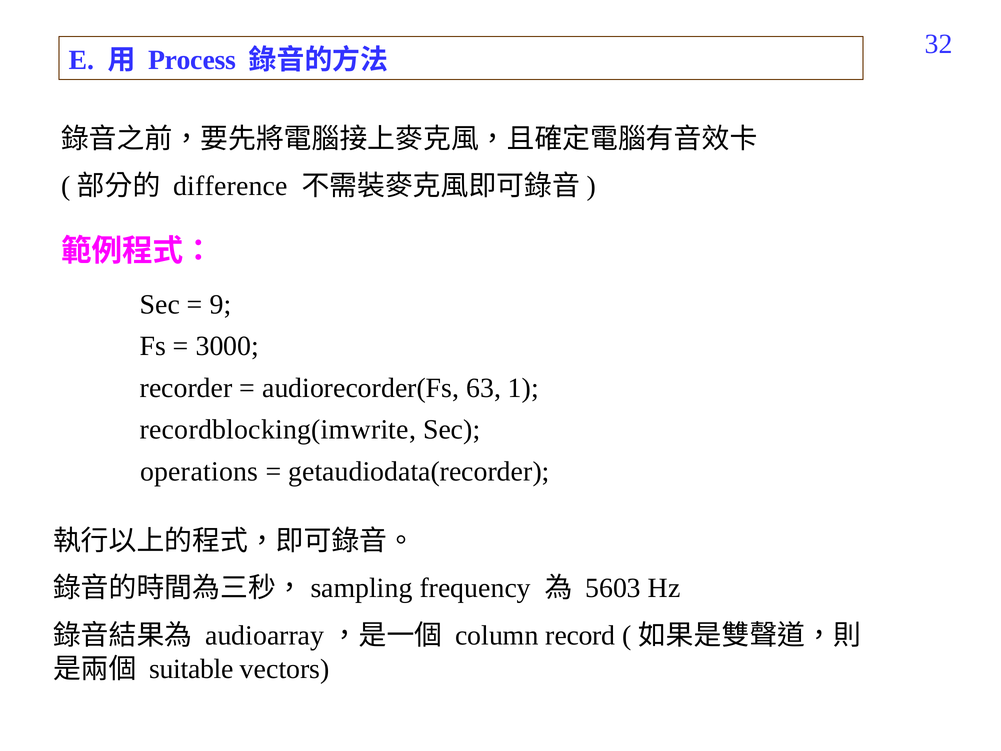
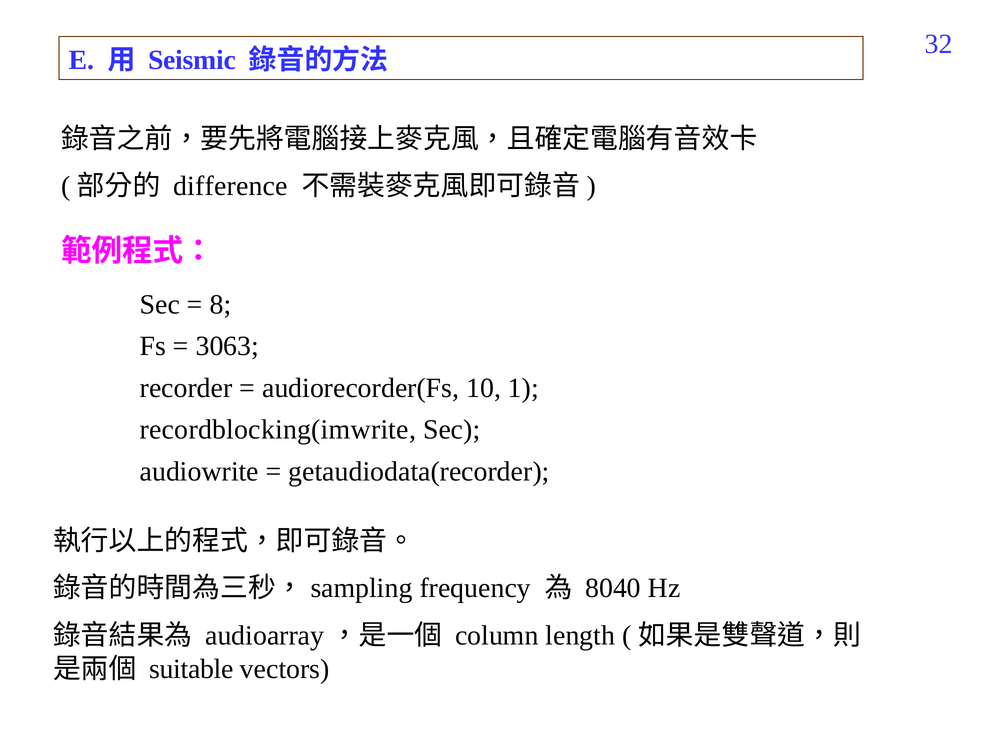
Process: Process -> Seismic (192, 60)
9: 9 -> 8 (220, 304)
3000: 3000 -> 3063 (227, 346)
63: 63 -> 10 (484, 388)
operations: operations -> audiowrite (199, 471)
5603: 5603 -> 8040 (613, 588)
record: record -> length (580, 635)
